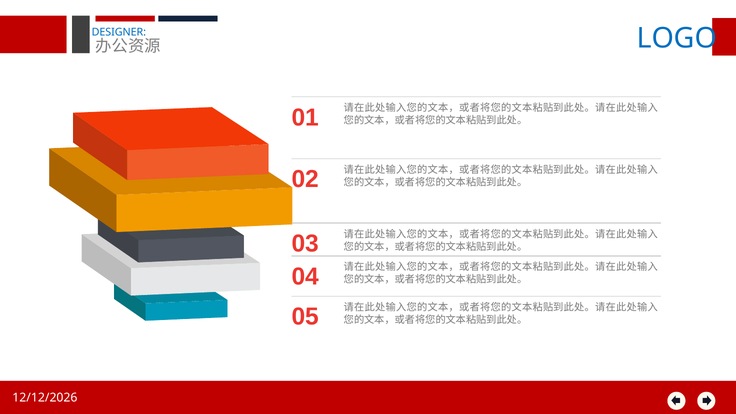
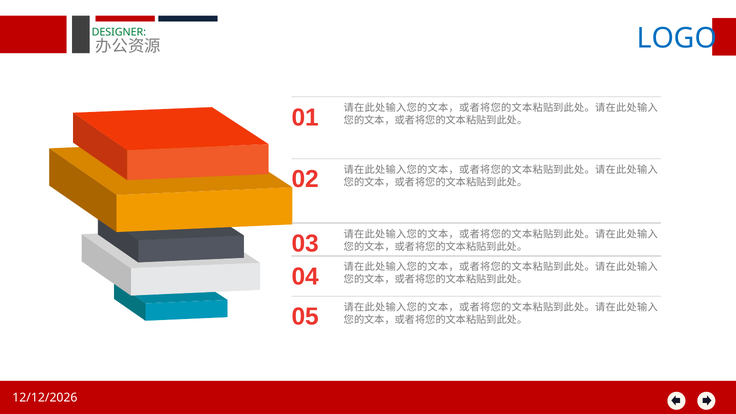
DESIGNER colour: blue -> green (119, 32)
